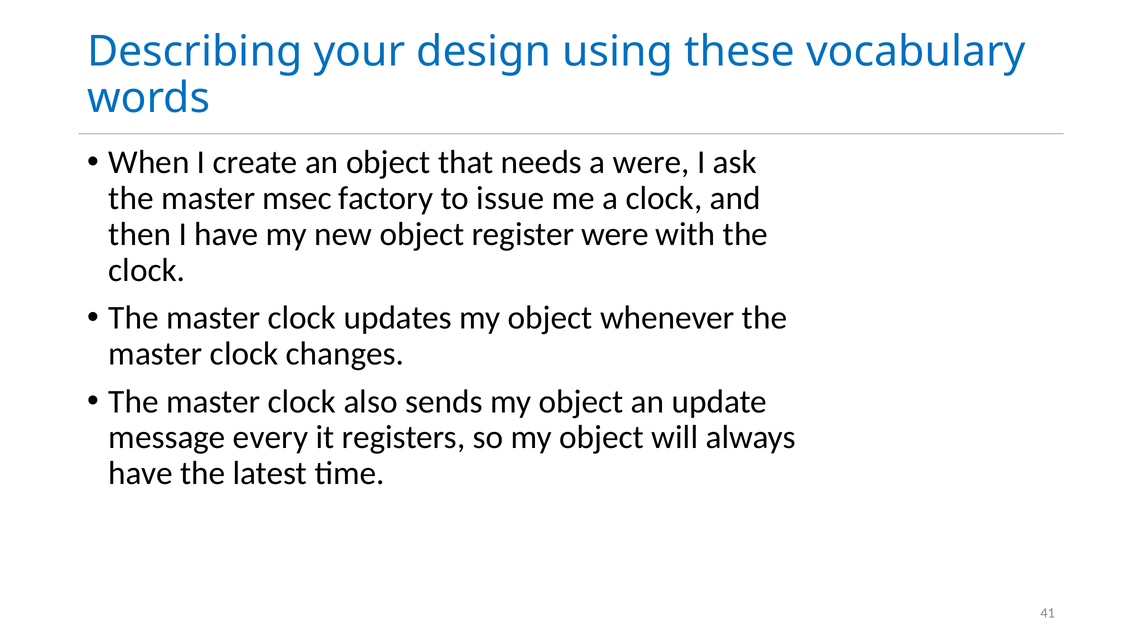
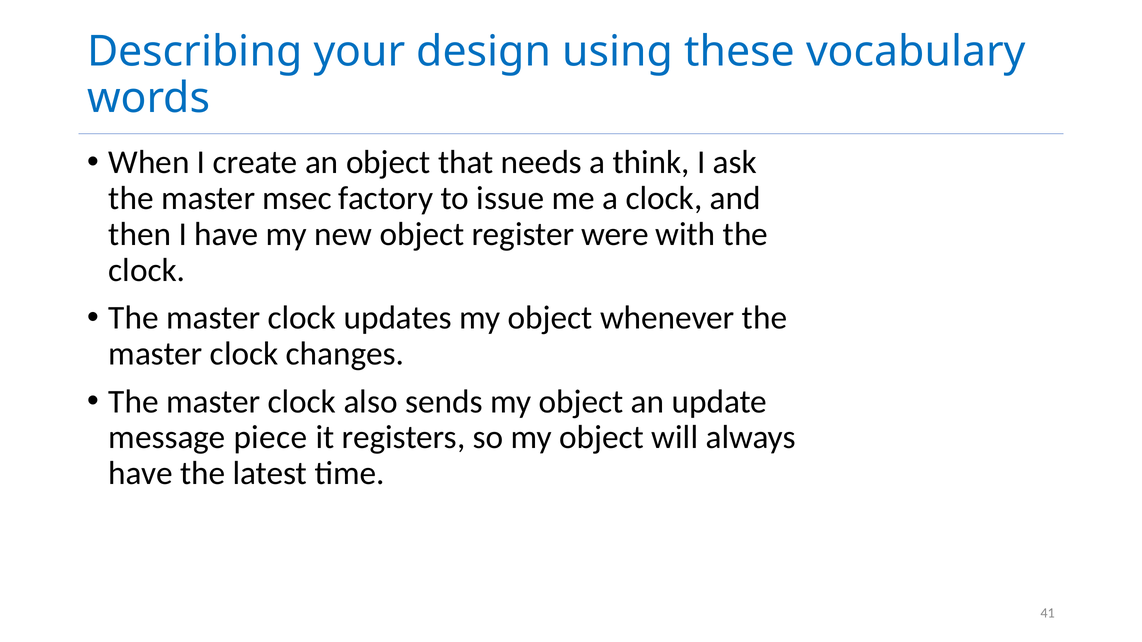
a were: were -> think (651, 163)
every: every -> piece (270, 438)
